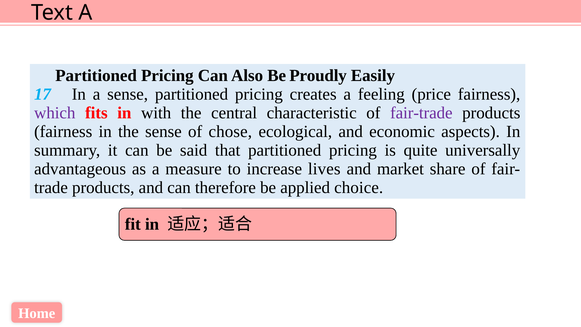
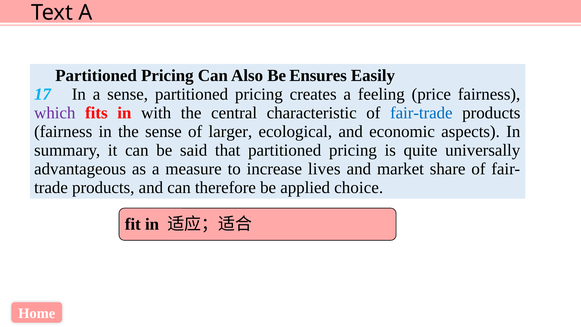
Proudly: Proudly -> Ensures (318, 76)
fair-trade colour: purple -> blue (421, 113)
chose: chose -> larger (230, 131)
